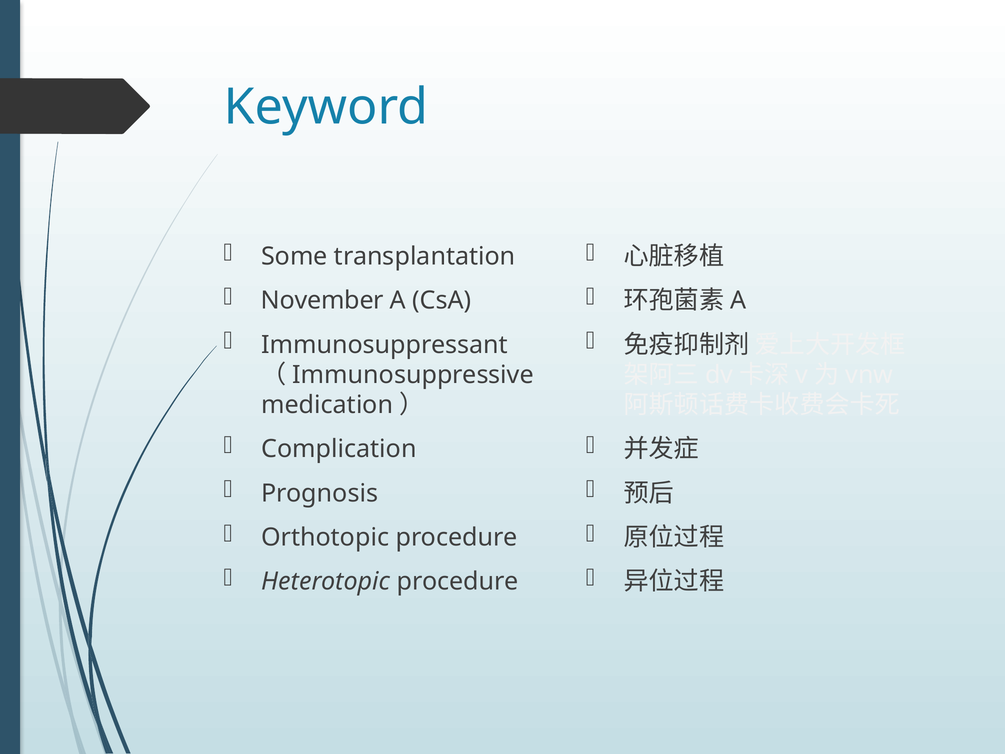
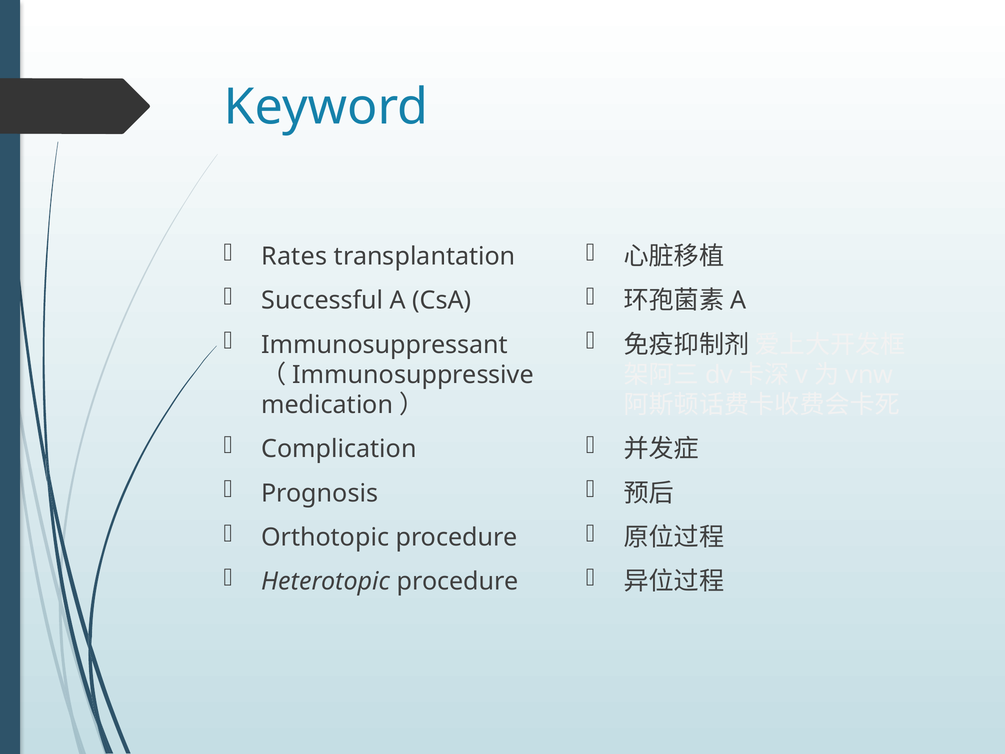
Some: Some -> Rates (294, 256)
November: November -> Successful (322, 300)
